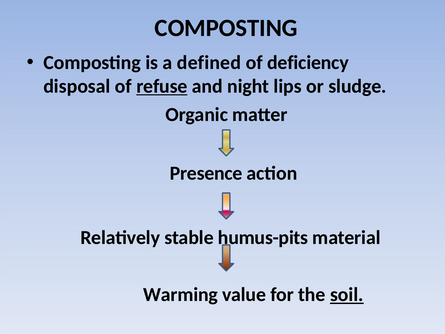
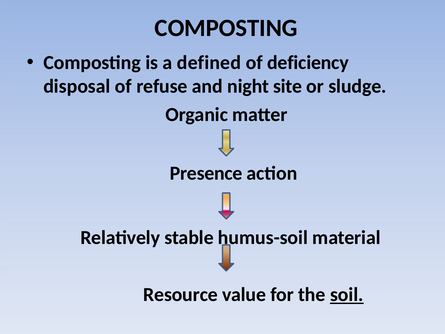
refuse underline: present -> none (162, 86)
lips: lips -> site (288, 86)
humus-pits: humus-pits -> humus-soil (263, 238)
Warming: Warming -> Resource (180, 295)
